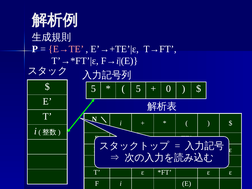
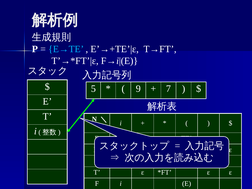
E→TE colour: pink -> light blue (66, 49)
5: 5 -> 9 (138, 89)
0: 0 -> 7 (168, 89)
